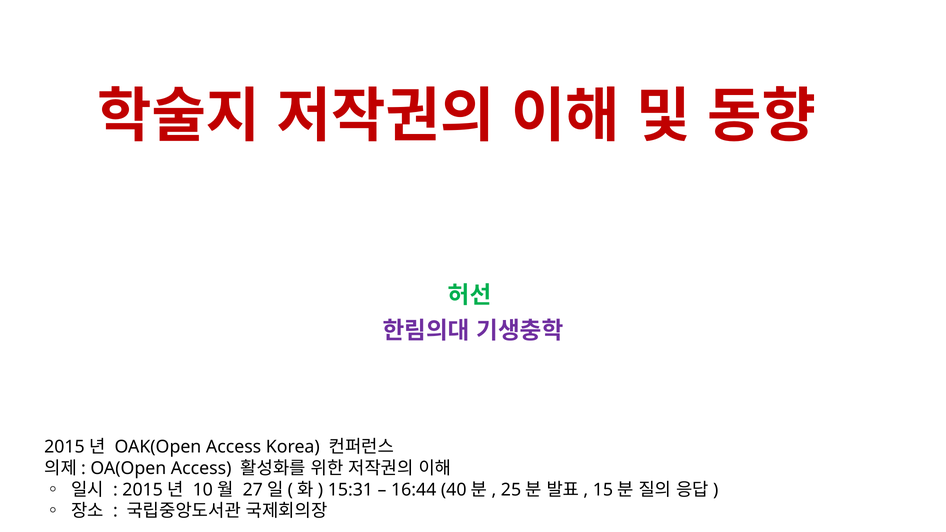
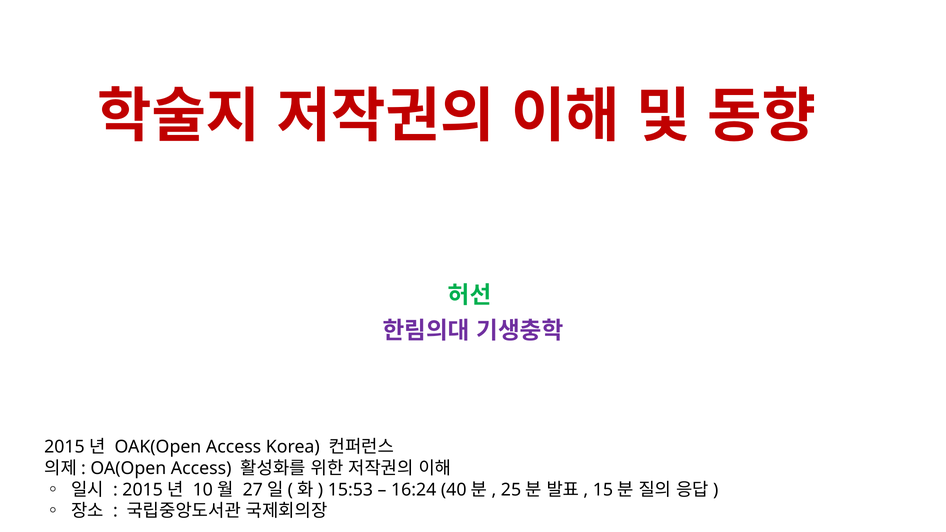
15:31: 15:31 -> 15:53 (350, 490)
16:44: 16:44 -> 16:24 (414, 490)
